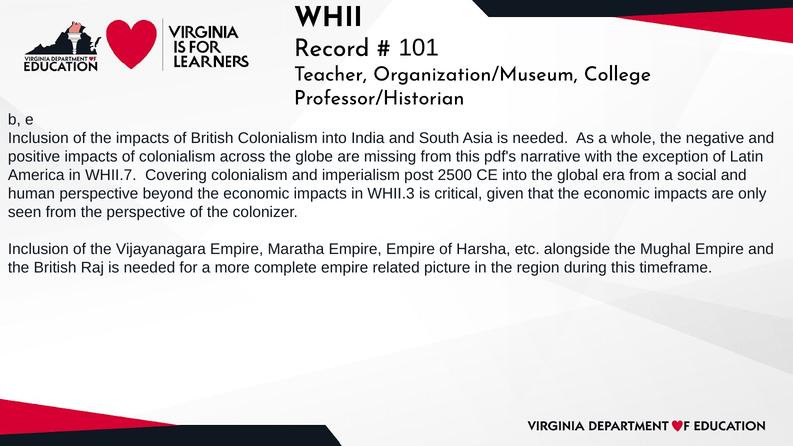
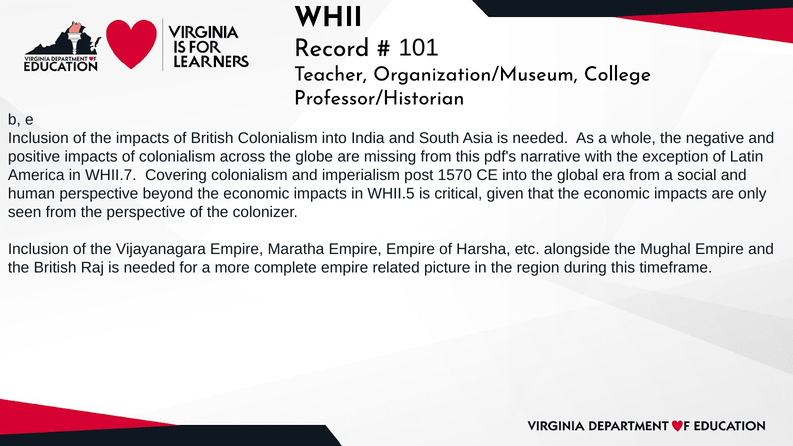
2500: 2500 -> 1570 (455, 175)
WHII.3: WHII.3 -> WHII.5 (391, 194)
